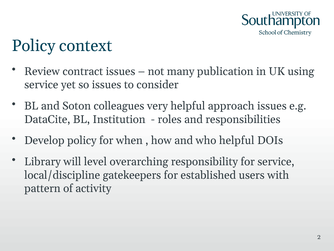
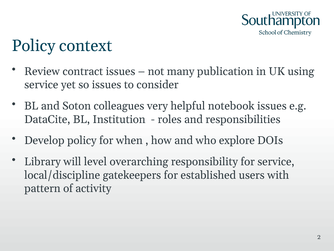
approach: approach -> notebook (231, 106)
who helpful: helpful -> explore (237, 140)
